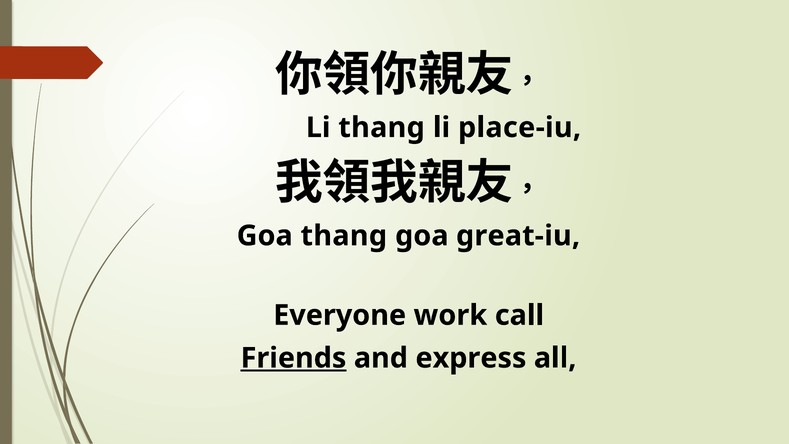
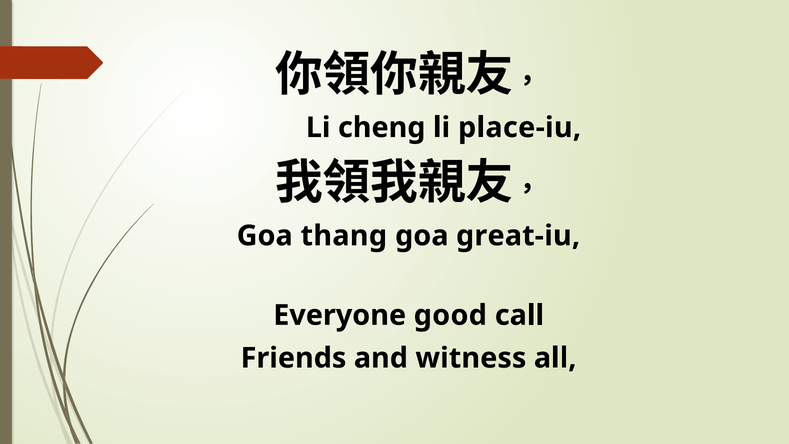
Li thang: thang -> cheng (382, 128)
work: work -> good (450, 315)
Friends underline: present -> none (293, 358)
express: express -> witness (471, 358)
